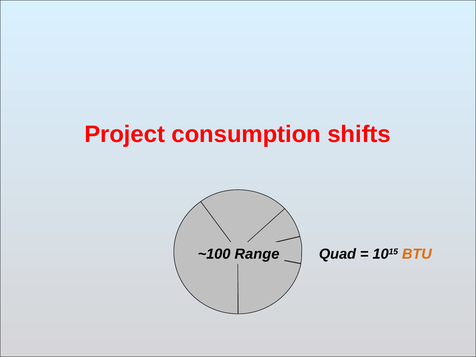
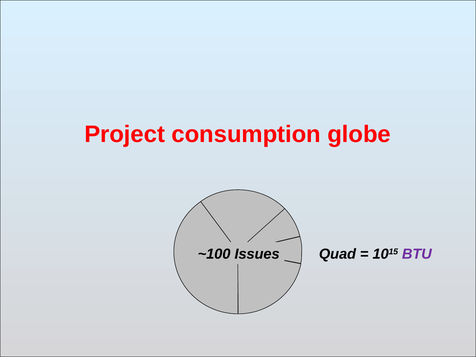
shifts: shifts -> globe (359, 134)
Range: Range -> Issues (257, 254)
BTU colour: orange -> purple (417, 254)
